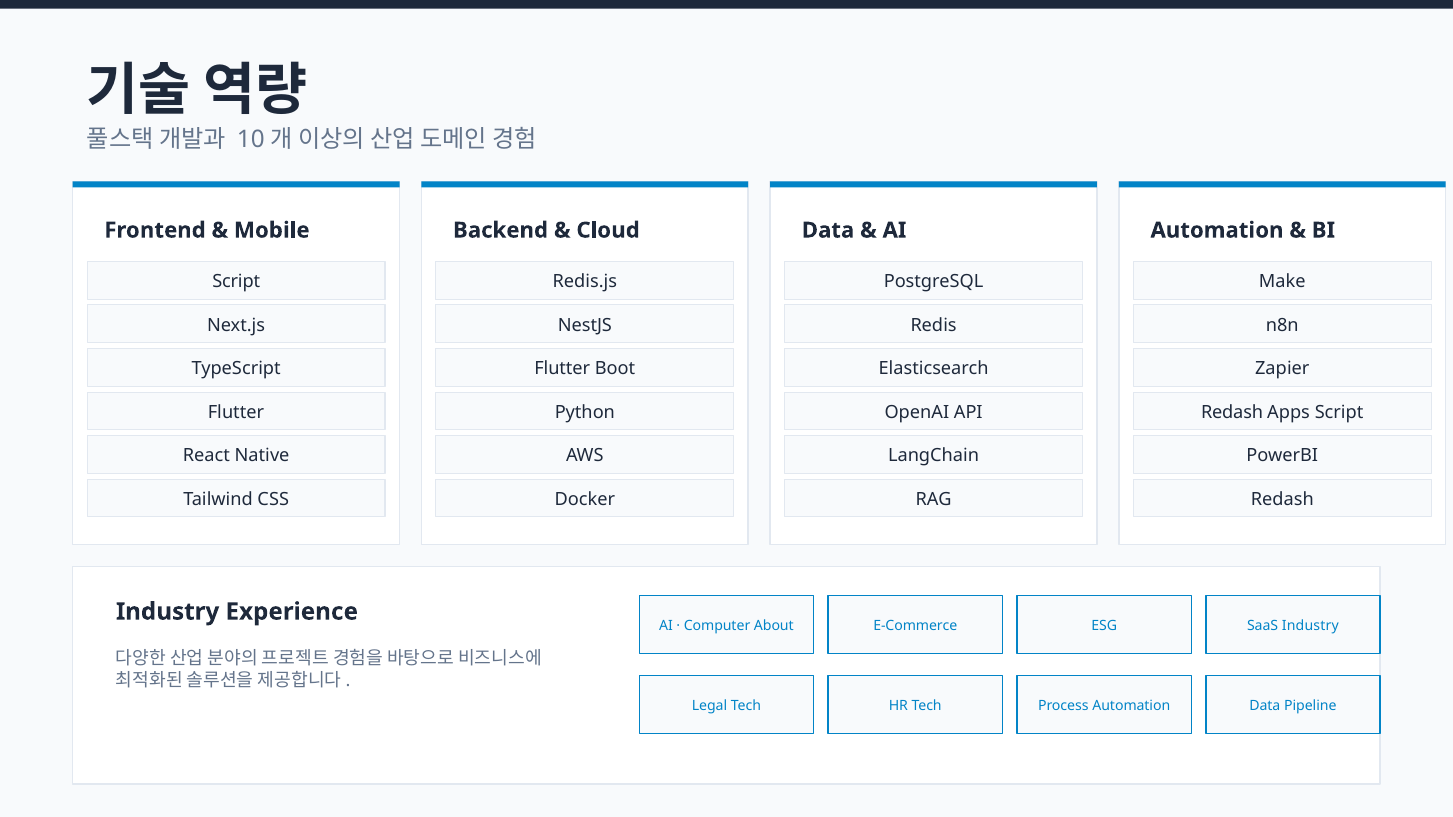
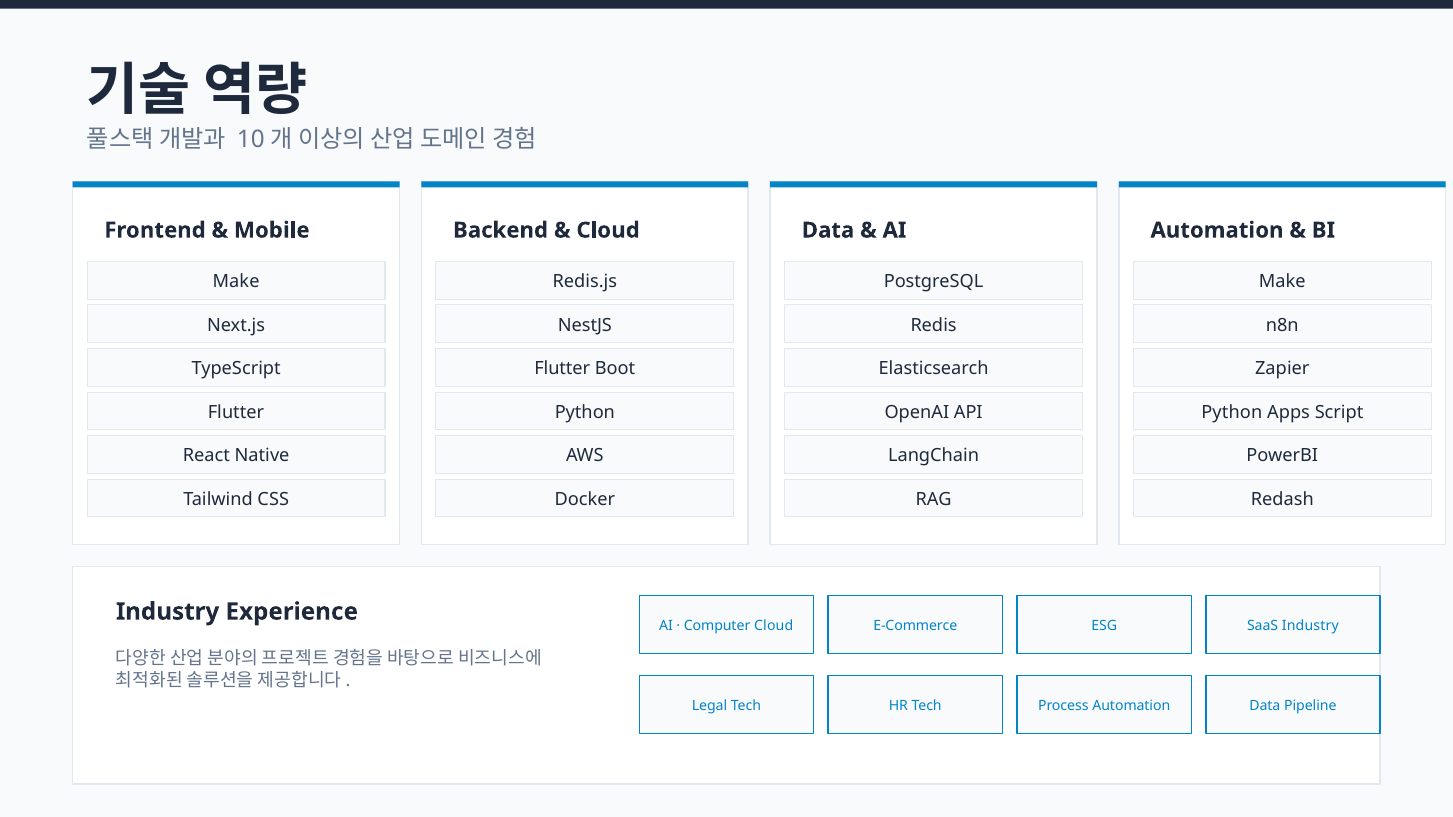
Script: Script -> Make (236, 282)
Redash: Redash -> Python (1232, 412)
Computer About: About -> Cloud (774, 626)
